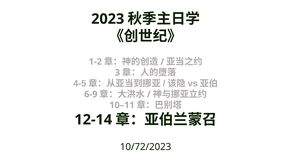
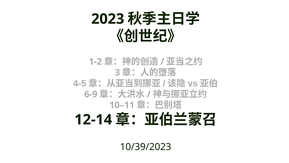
10/72/2023: 10/72/2023 -> 10/39/2023 (146, 146)
